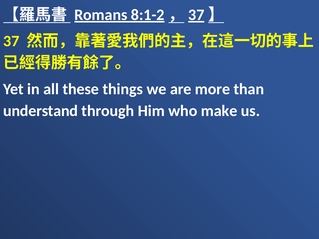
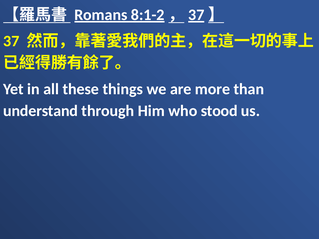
make: make -> stood (219, 111)
